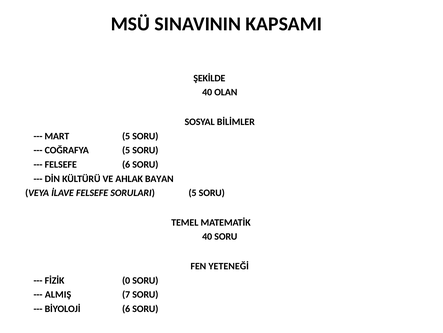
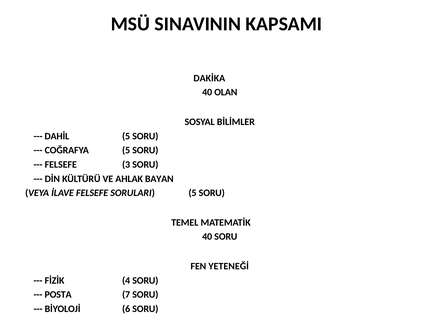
ŞEKİLDE: ŞEKİLDE -> DAKİKA (209, 78)
MART: MART -> DAHİL (57, 136)
FELSEFE 6: 6 -> 3 (126, 164)
0: 0 -> 4 (126, 280)
ALMIŞ: ALMIŞ -> POSTA (58, 294)
